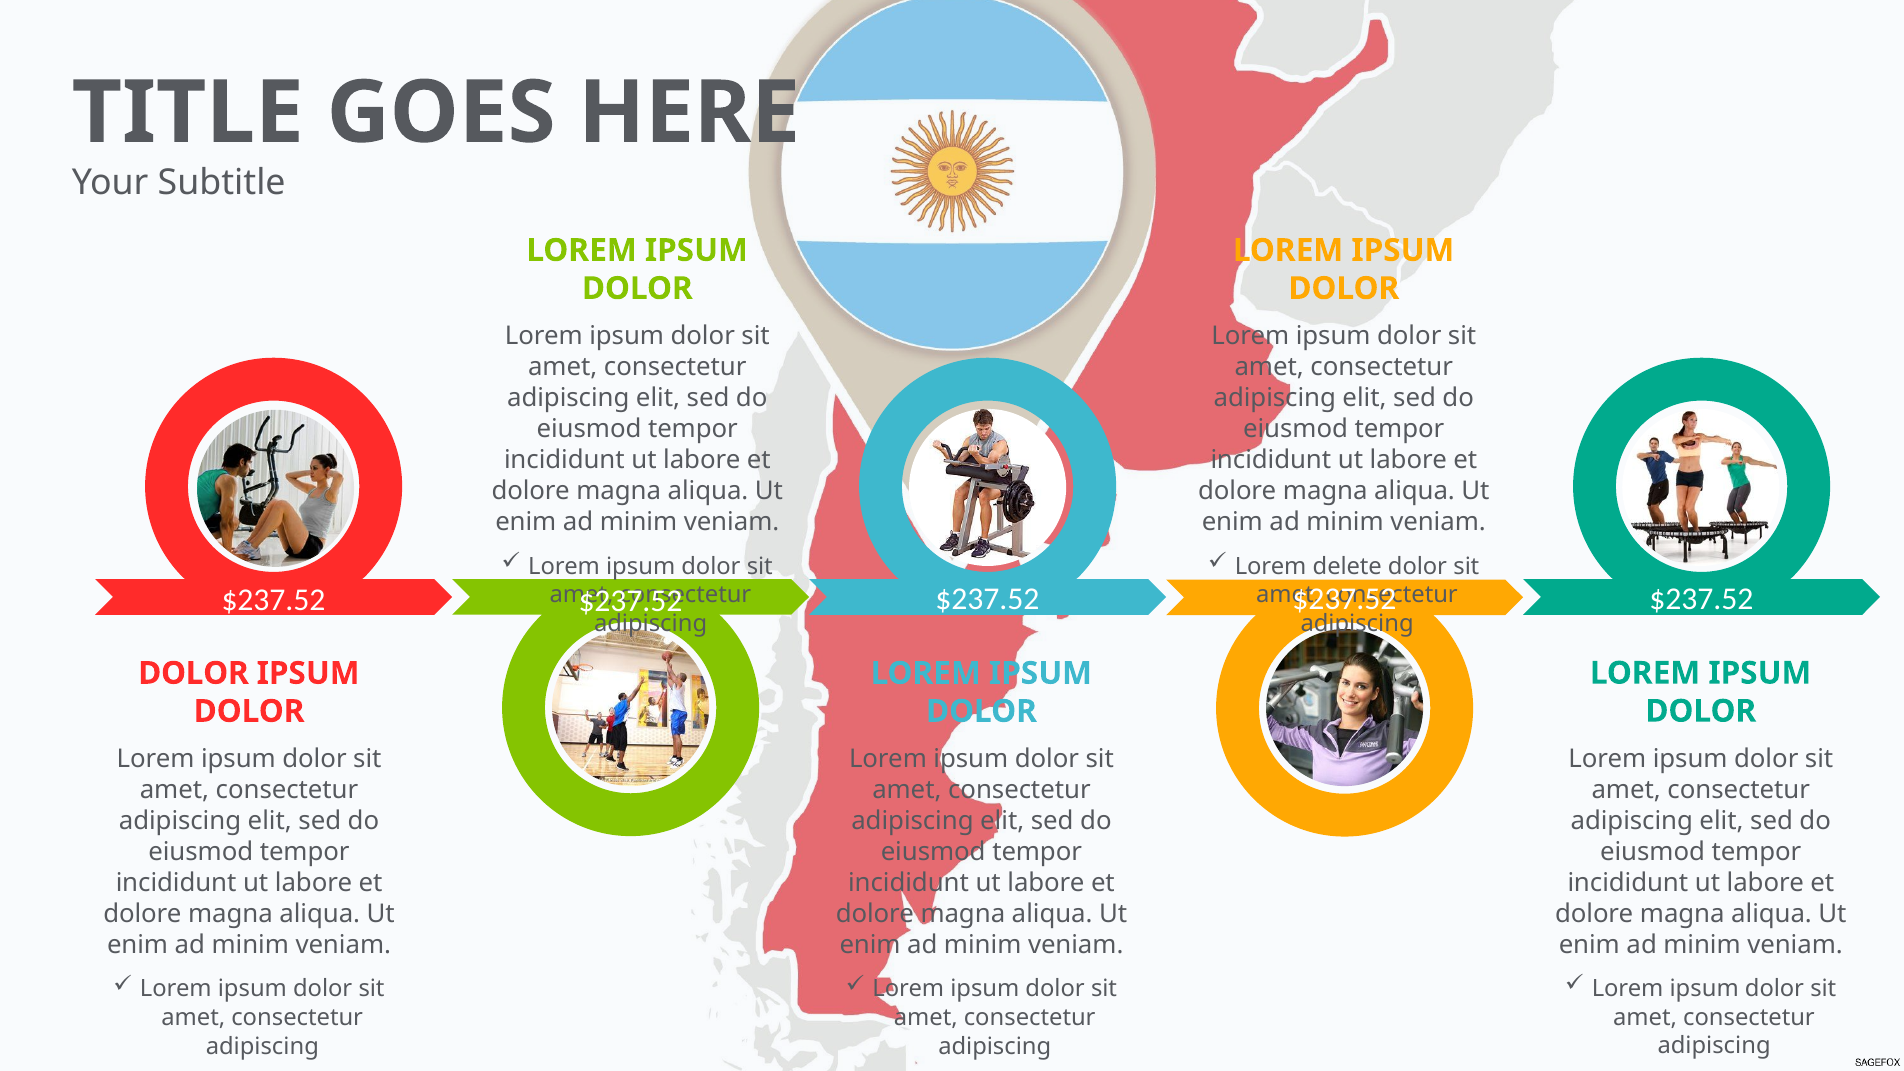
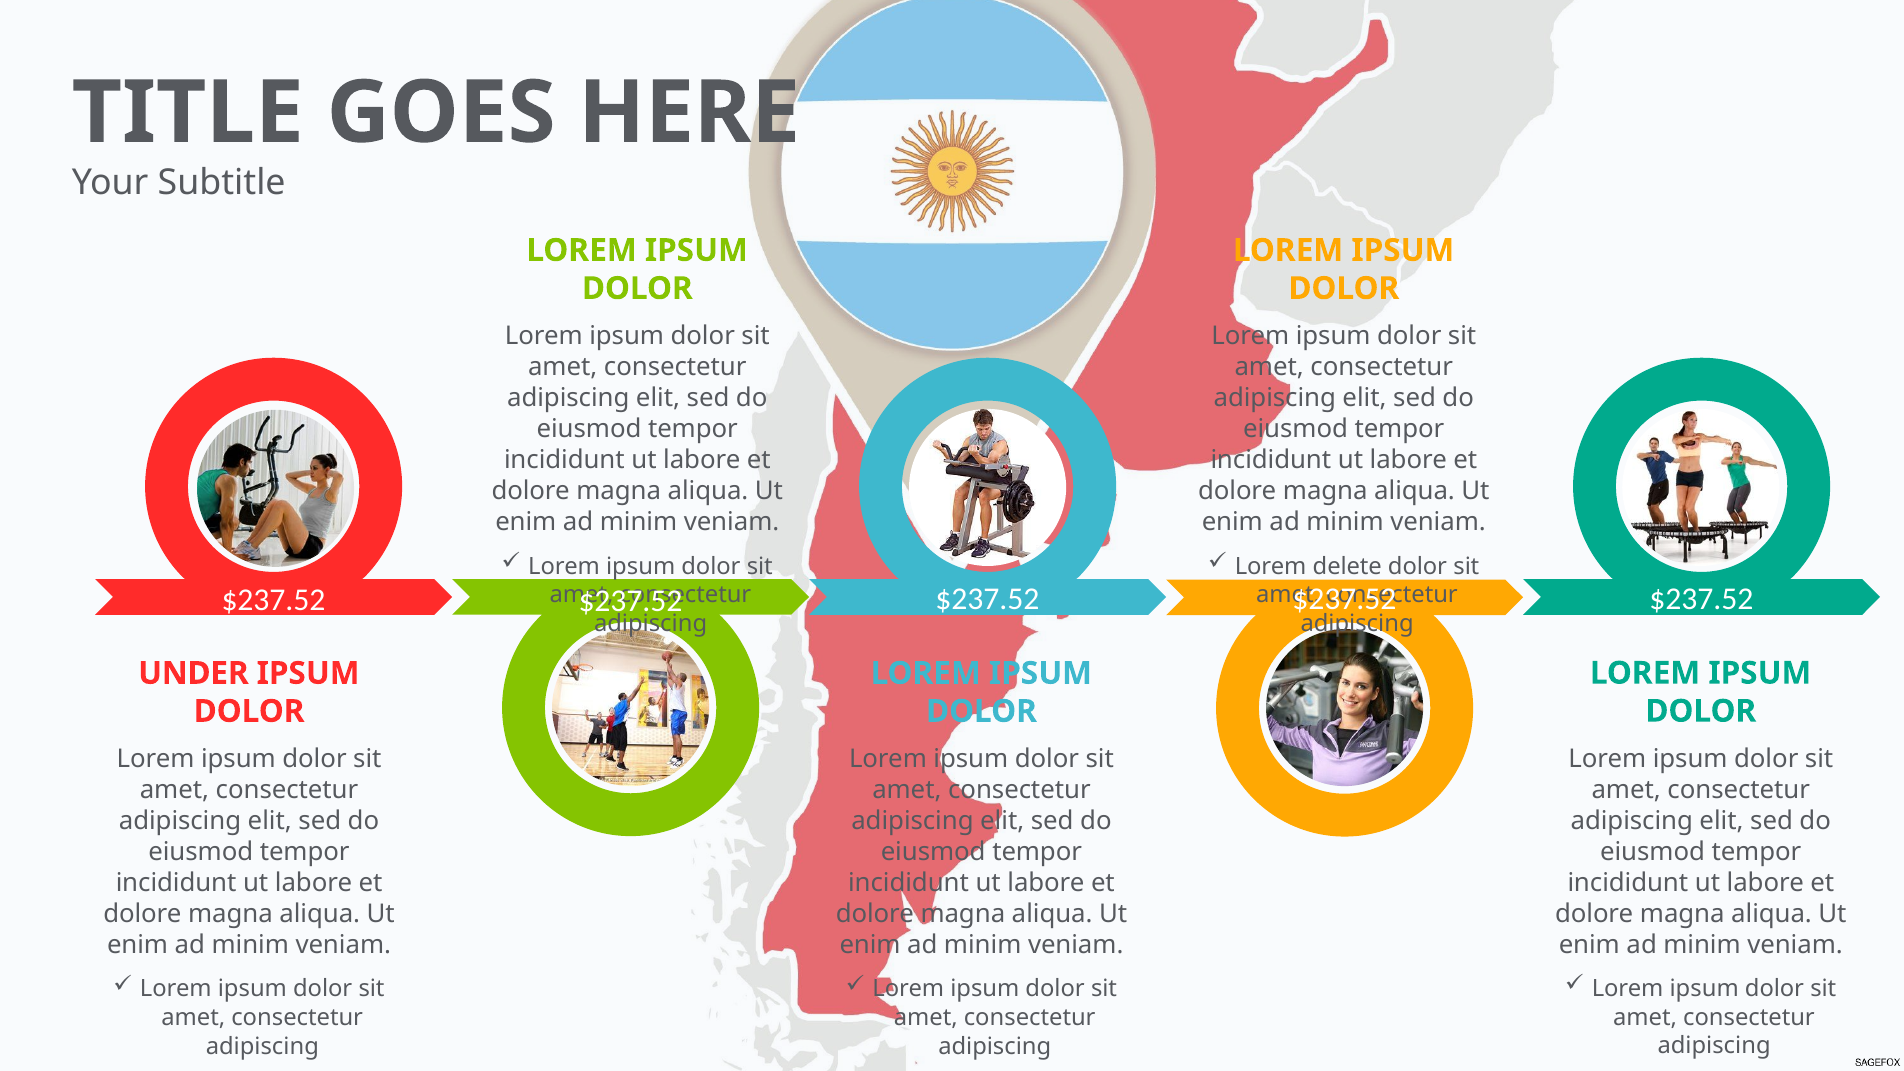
DOLOR: DOLOR -> UNDER (193, 673)
